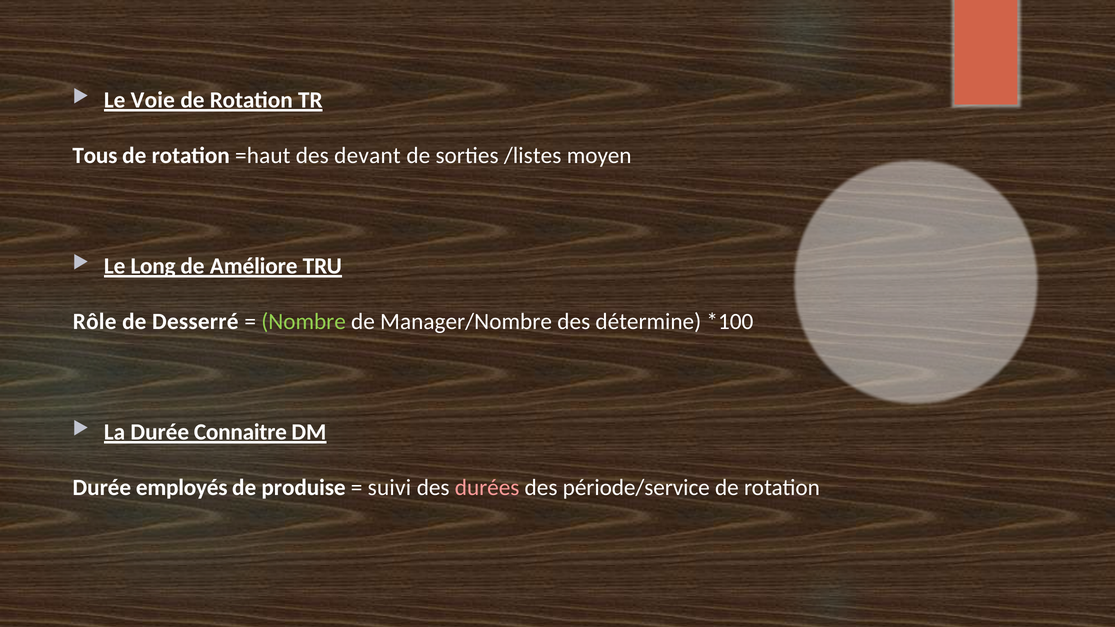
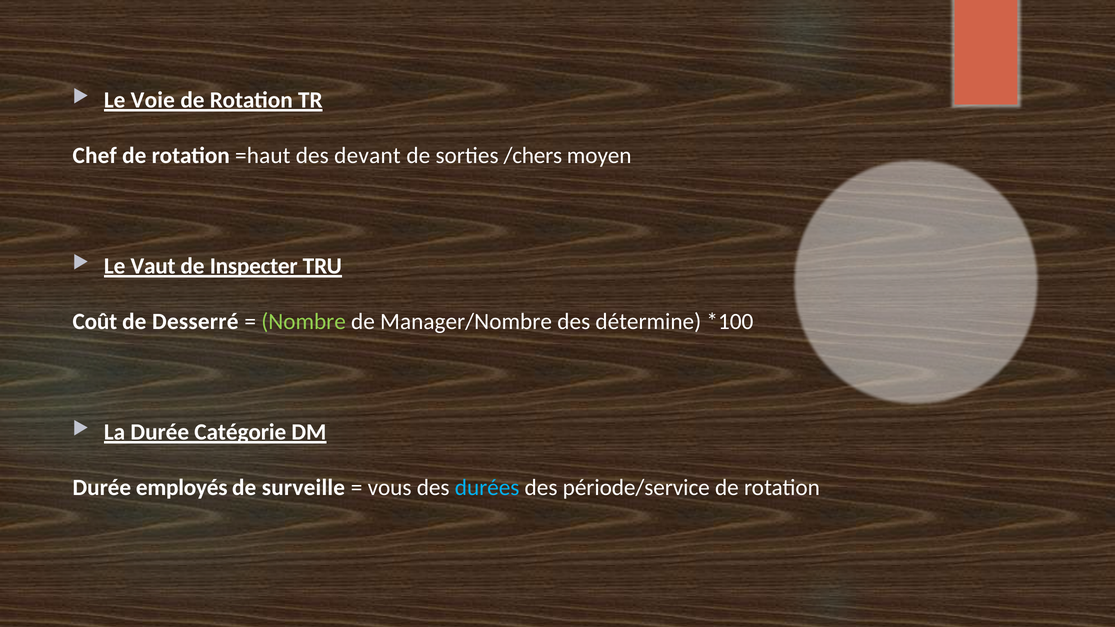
Tous: Tous -> Chef (95, 156)
/listes: /listes -> /chers (533, 156)
Long: Long -> Vaut (153, 266)
Améliore: Améliore -> Inspecter (254, 266)
Rôle: Rôle -> Coût (95, 322)
Connaitre: Connaitre -> Catégorie (240, 432)
produise: produise -> surveille (303, 488)
suivi: suivi -> vous (390, 488)
durées colour: pink -> light blue (487, 488)
